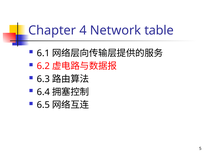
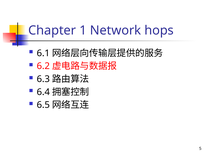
4: 4 -> 1 (83, 30)
table: table -> hops (159, 30)
